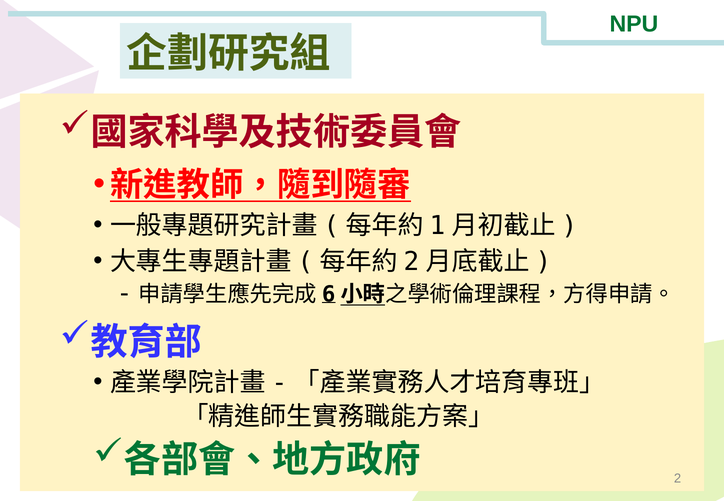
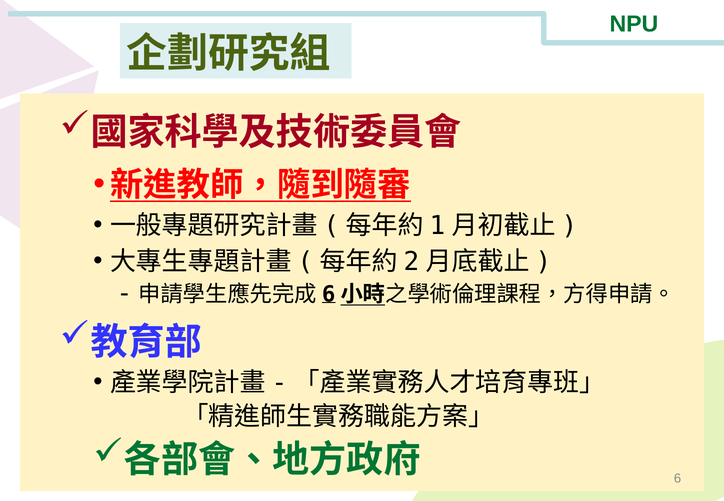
2: 2 -> 6 (677, 479)
